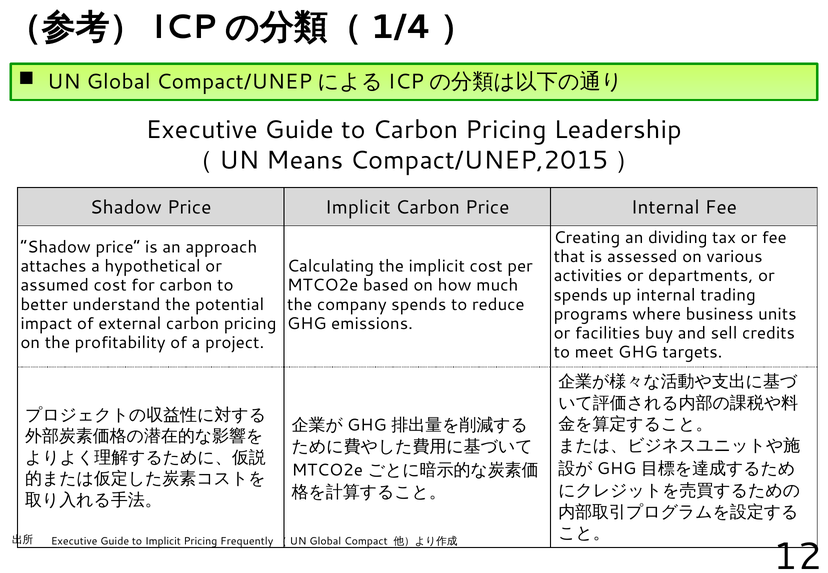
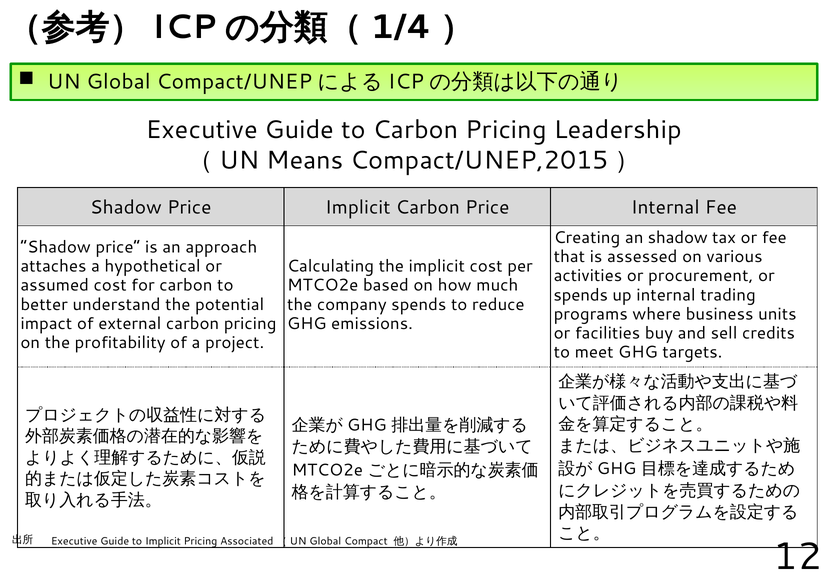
an dividing: dividing -> shadow (678, 238)
departments: departments -> procurement (701, 276)
Frequently: Frequently -> Associated (247, 541)
